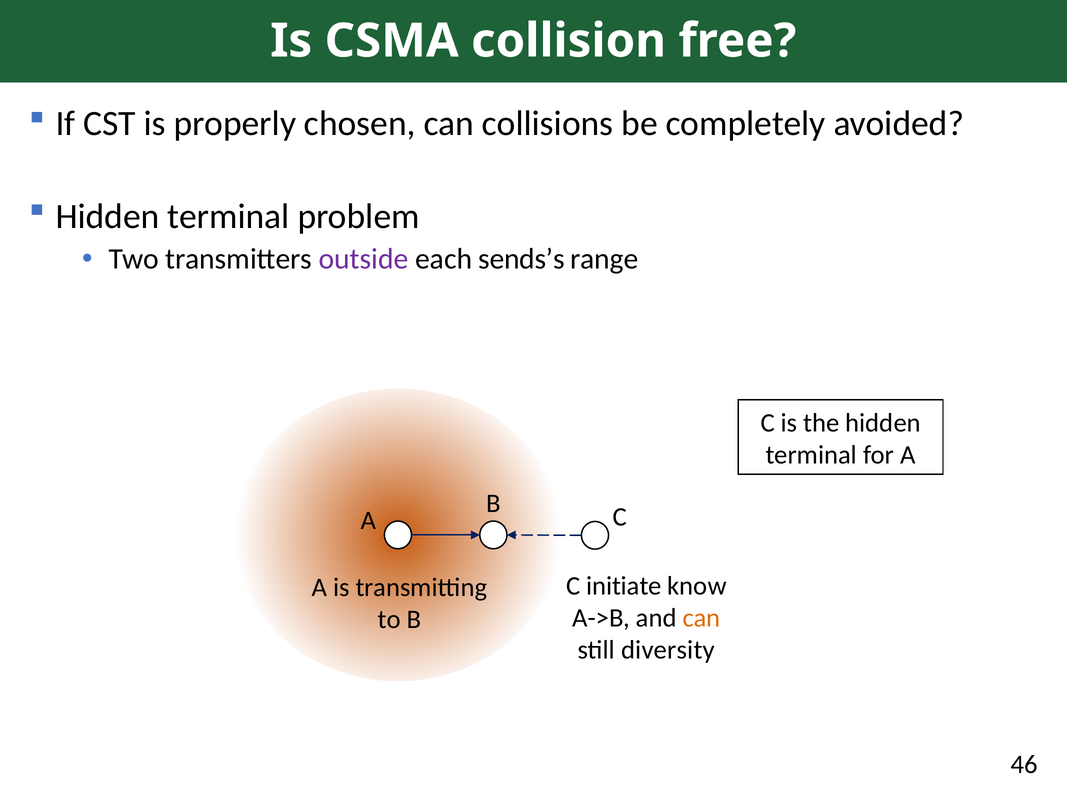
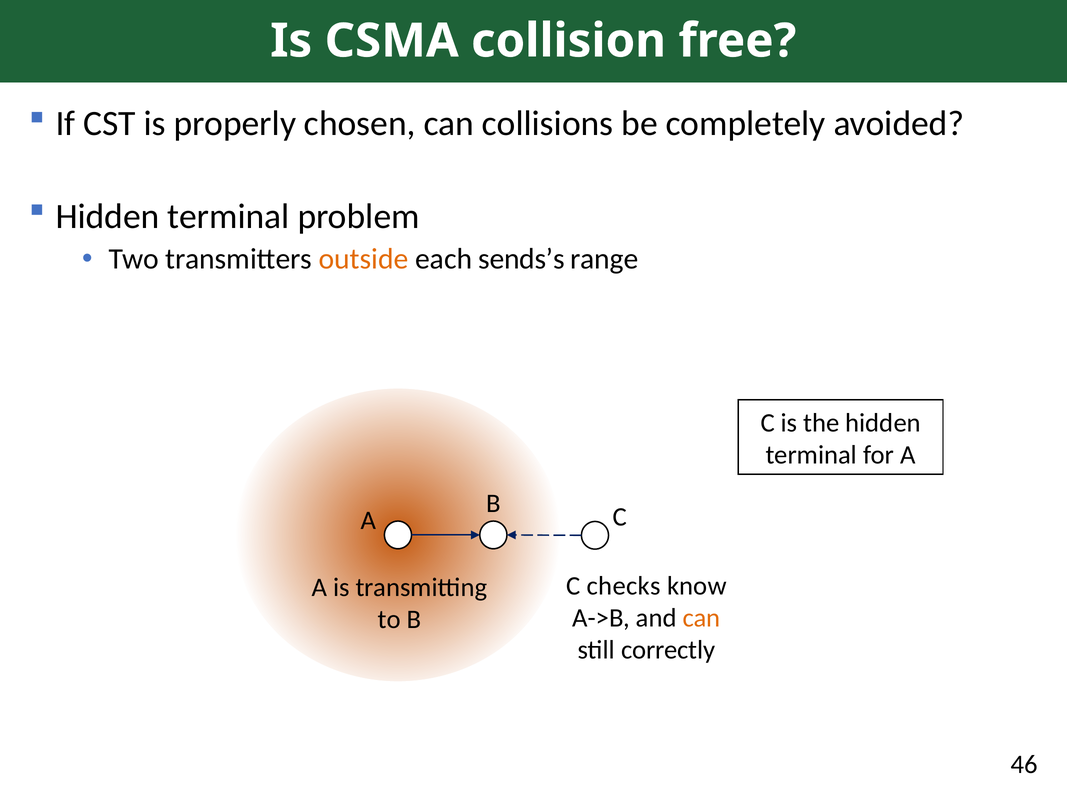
outside colour: purple -> orange (363, 259)
initiate: initiate -> checks (624, 586)
diversity: diversity -> correctly (668, 650)
